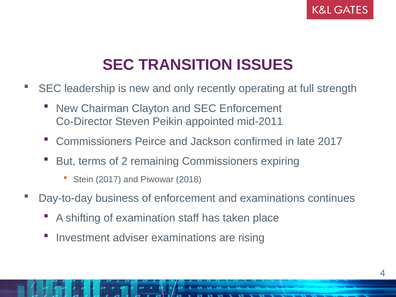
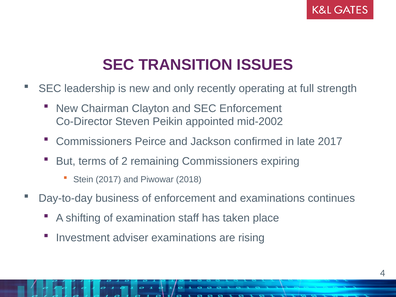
mid-2011: mid-2011 -> mid-2002 (260, 122)
